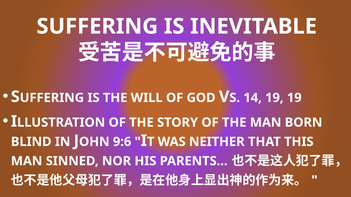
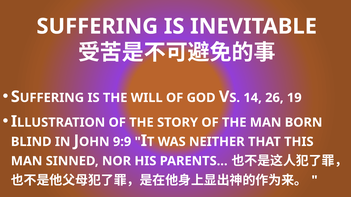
14 19: 19 -> 26 (274, 98)
9:6: 9:6 -> 9:9 (122, 142)
